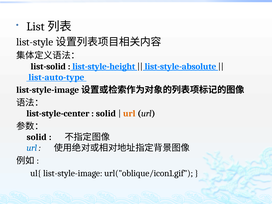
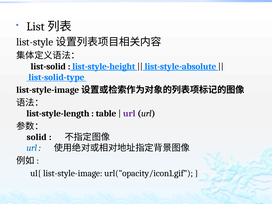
list-auto-type: list-auto-type -> list-solid-type (56, 77)
list-style-center: list-style-center -> list-style-length (58, 114)
solid: solid -> table (106, 114)
url colour: orange -> purple (129, 114)
url("oblique/icon1.gif: url("oblique/icon1.gif -> url("opacity/icon1.gif (149, 173)
